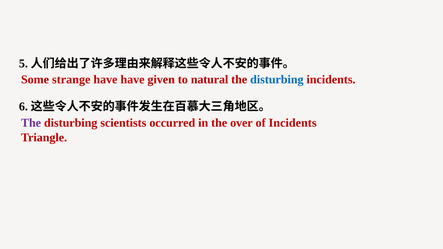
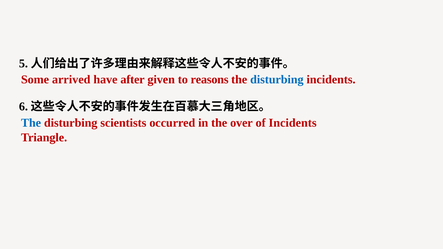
strange: strange -> arrived (71, 80)
have have: have -> after (133, 80)
natural: natural -> reasons (210, 80)
The colour: purple -> blue (31, 123)
